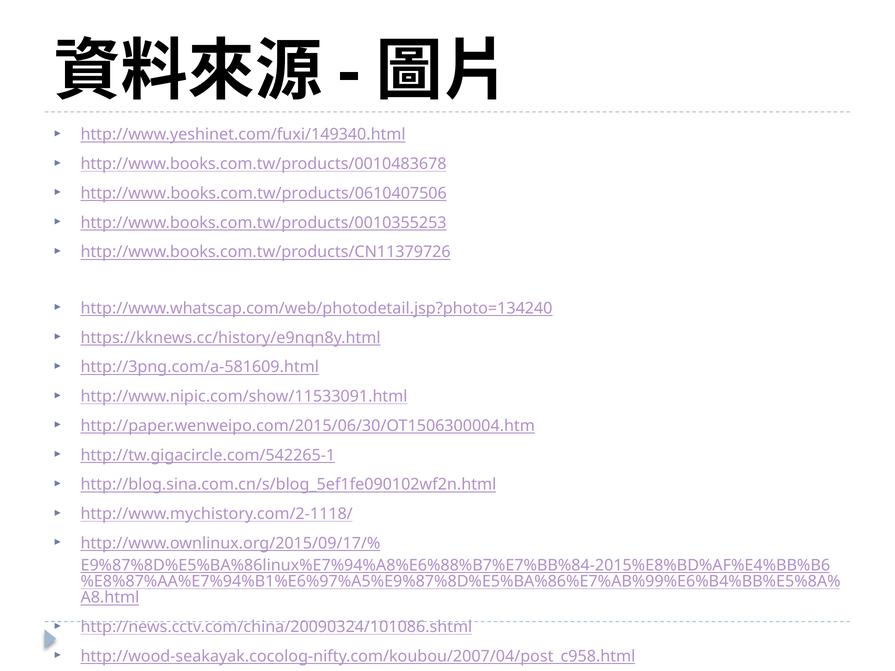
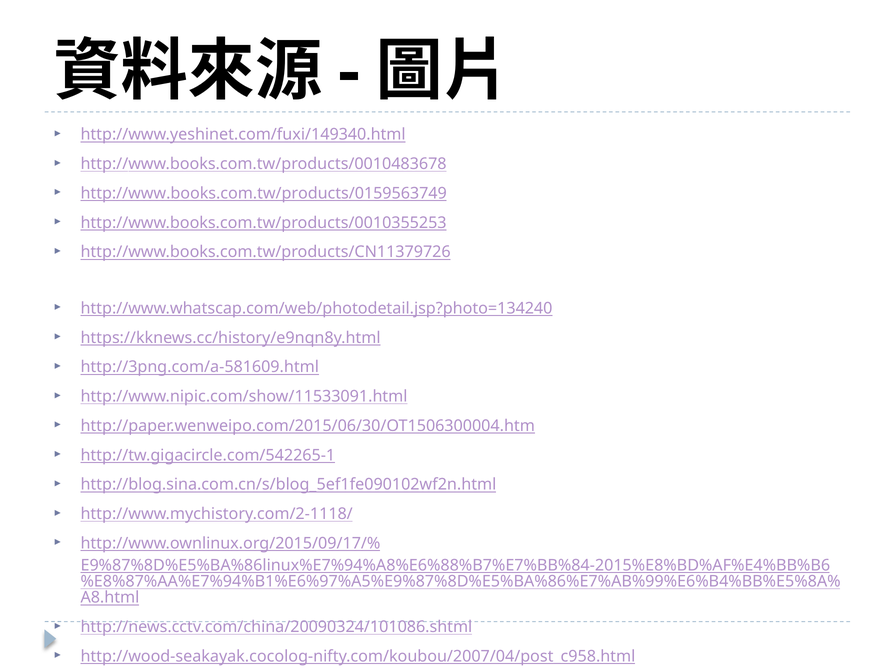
http://www.books.com.tw/products/0610407506: http://www.books.com.tw/products/0610407506 -> http://www.books.com.tw/products/0159563749 (264, 193)
